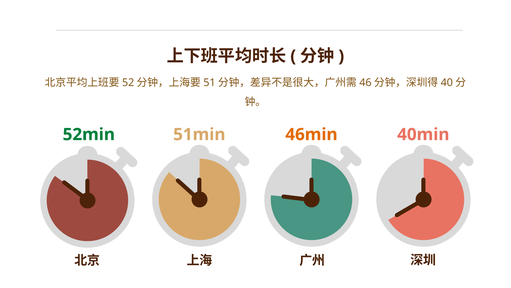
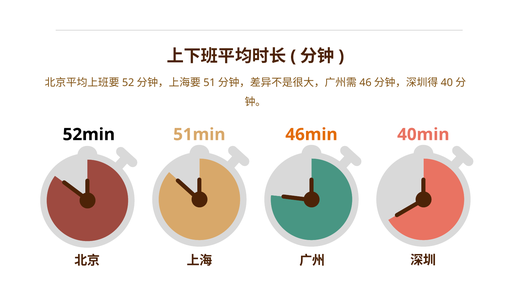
52min colour: green -> black (89, 134)
